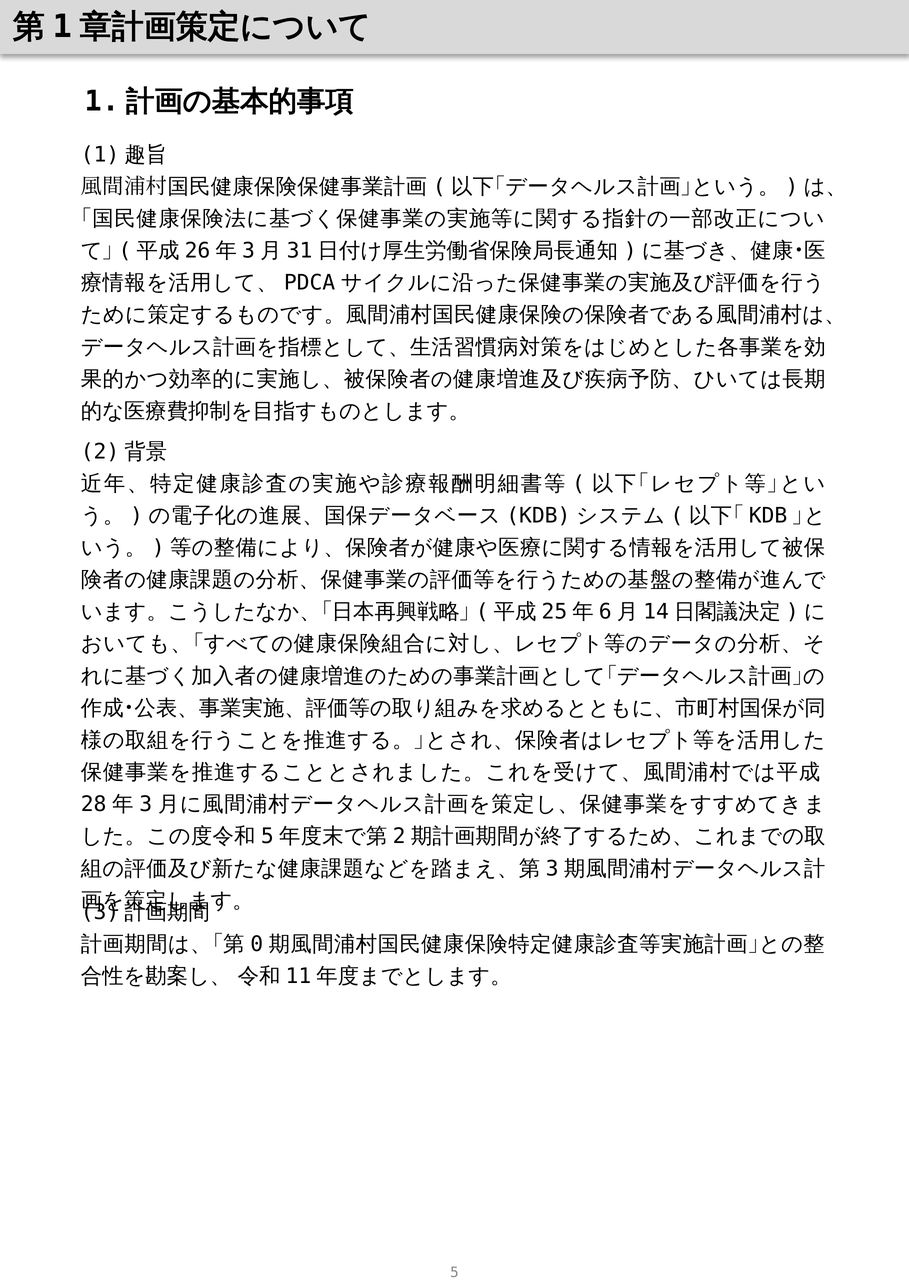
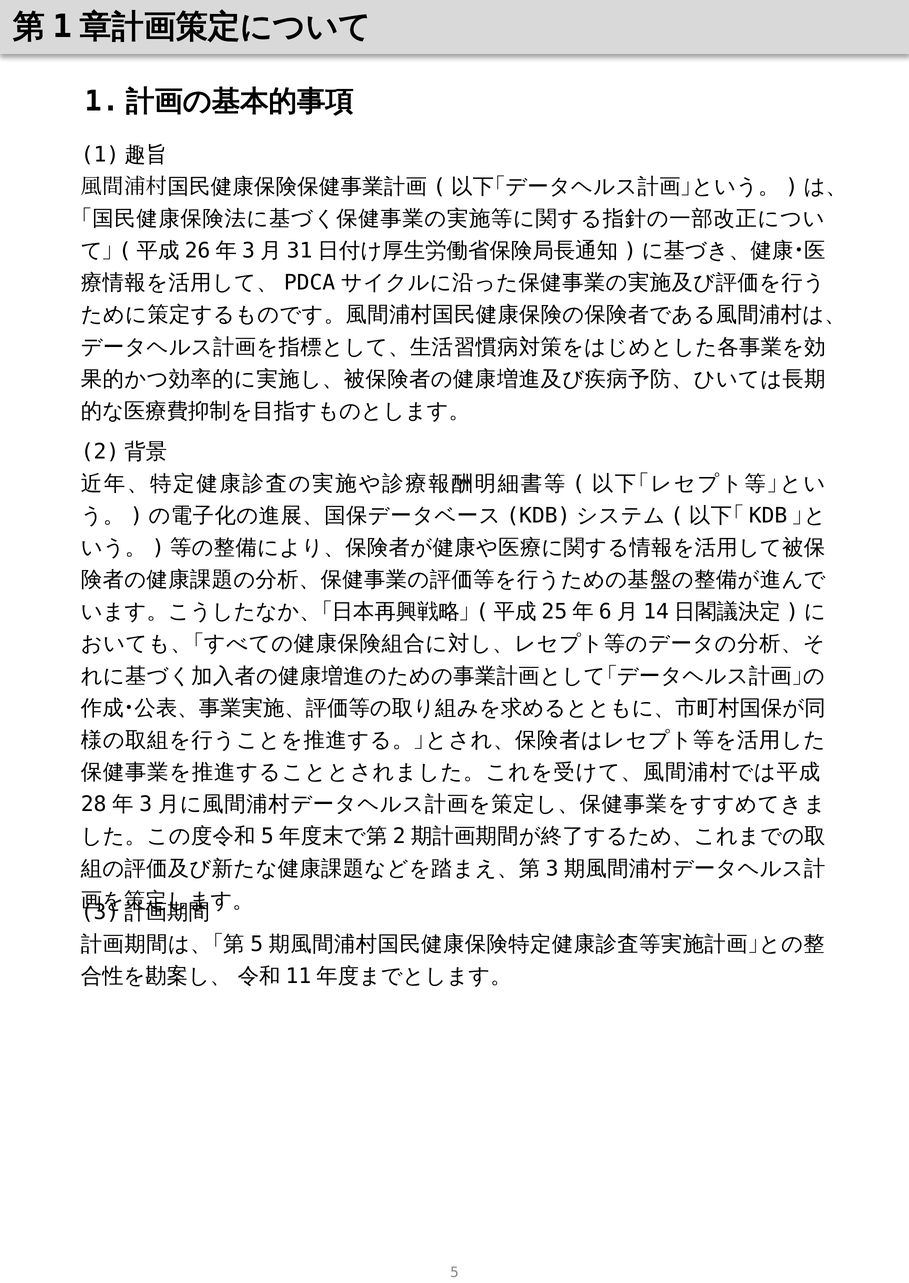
0: 0 -> 5 (257, 944)
